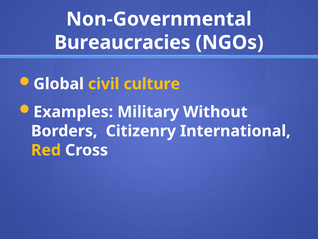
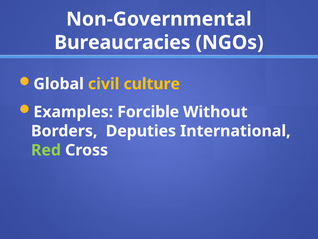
Military: Military -> Forcible (148, 112)
Citizenry: Citizenry -> Deputies (141, 131)
Red colour: yellow -> light green (46, 150)
